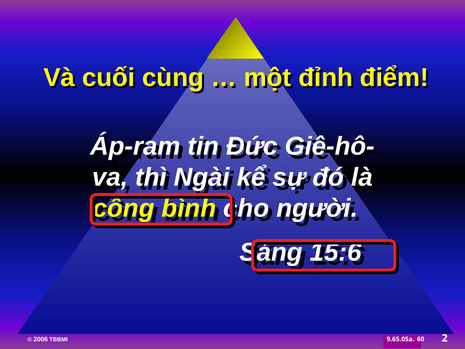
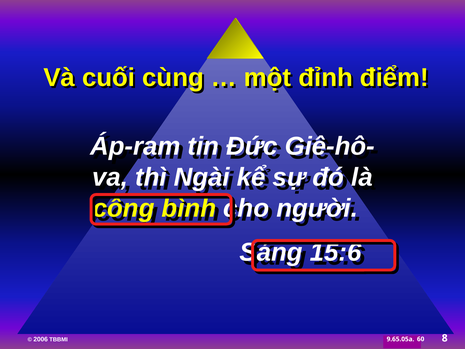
2: 2 -> 8 (445, 338)
